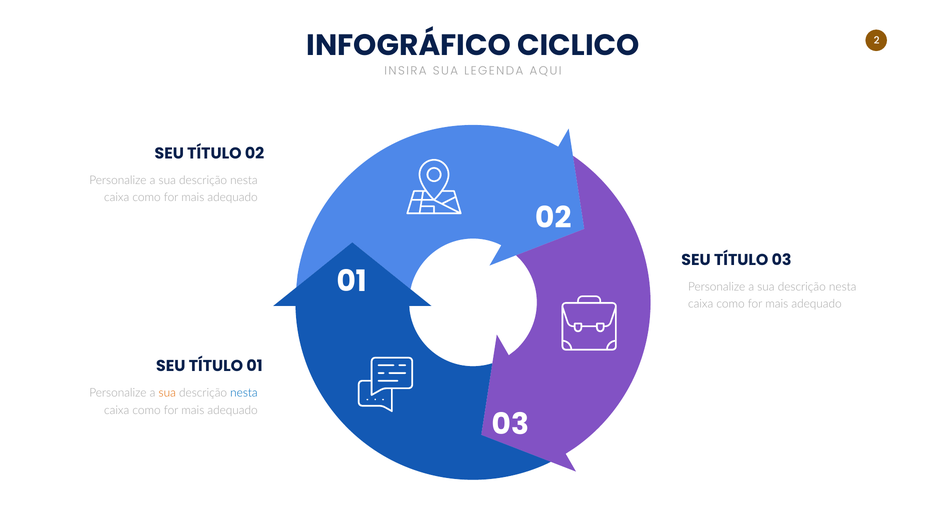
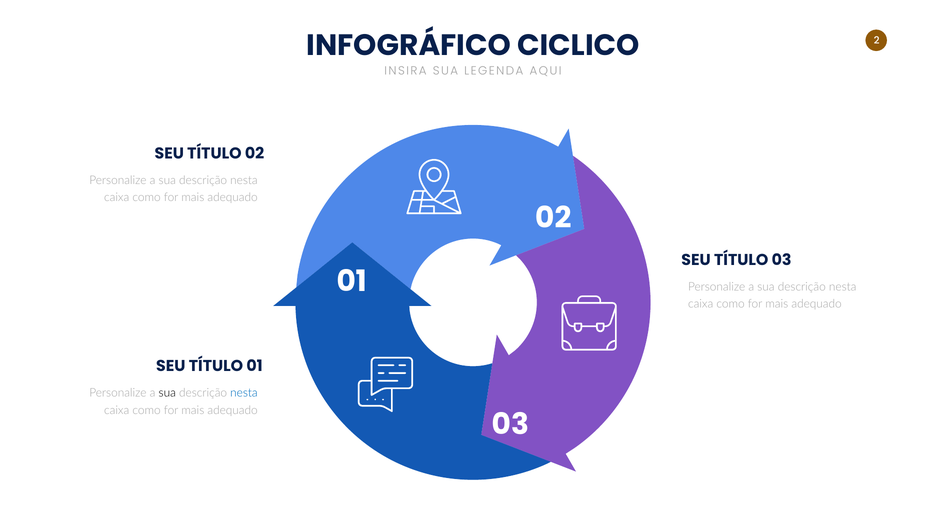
sua colour: orange -> black (167, 393)
